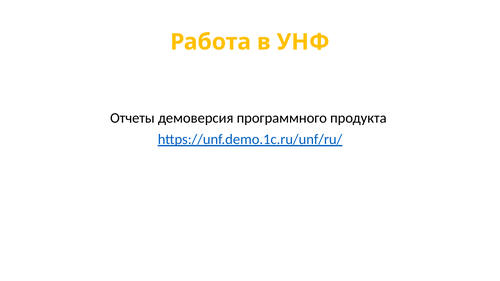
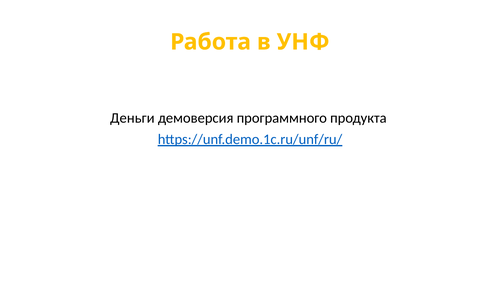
Отчеты: Отчеты -> Деньги (132, 118)
